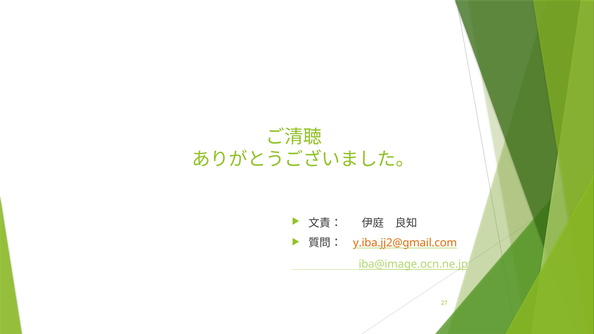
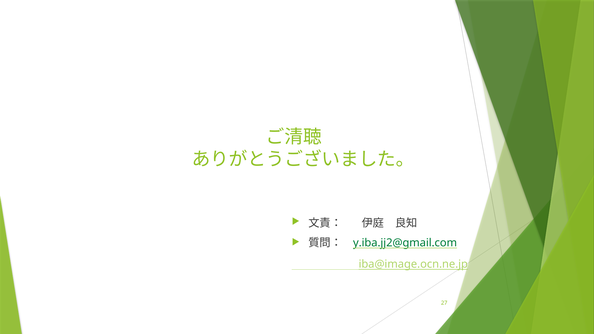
y.iba.jj2@gmail.com colour: orange -> green (405, 243)
